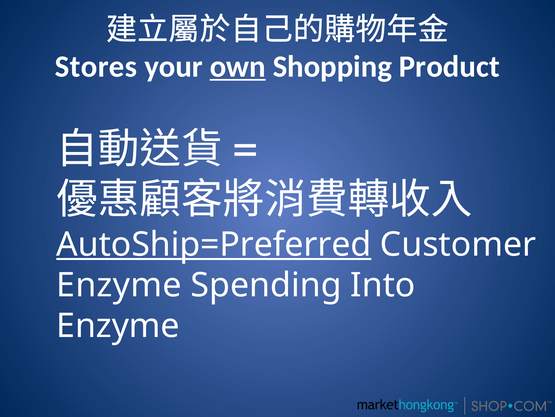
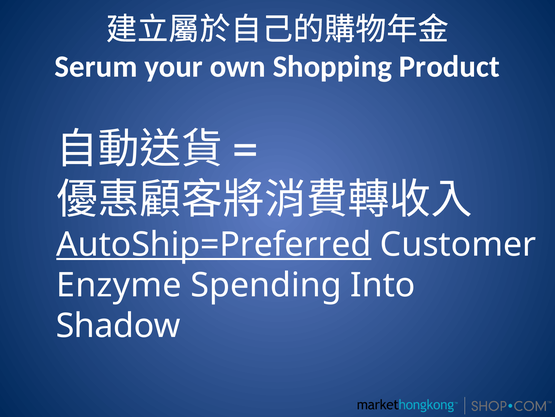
Stores: Stores -> Serum (96, 66)
own underline: present -> none (238, 66)
Enzyme: Enzyme -> Shadow (118, 325)
